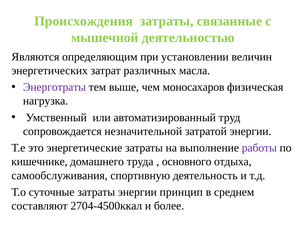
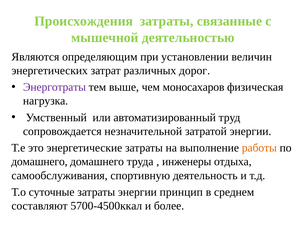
масла: масла -> дорог (195, 70)
работы colour: purple -> orange (259, 148)
кишечнике: кишечнике -> домашнего (39, 161)
основного: основного -> инженеры (187, 161)
2704-4500ккал: 2704-4500ккал -> 5700-4500ккал (106, 205)
